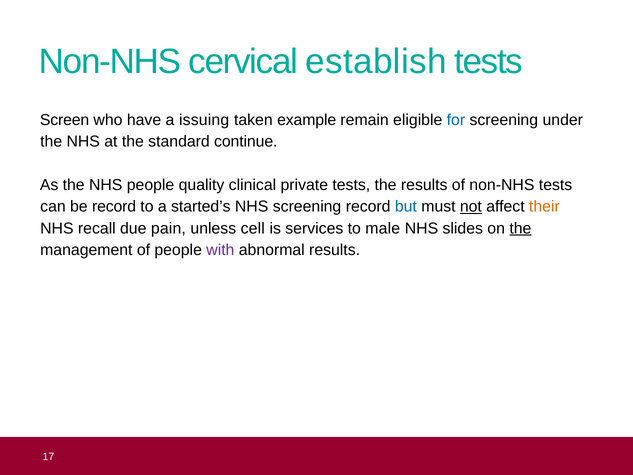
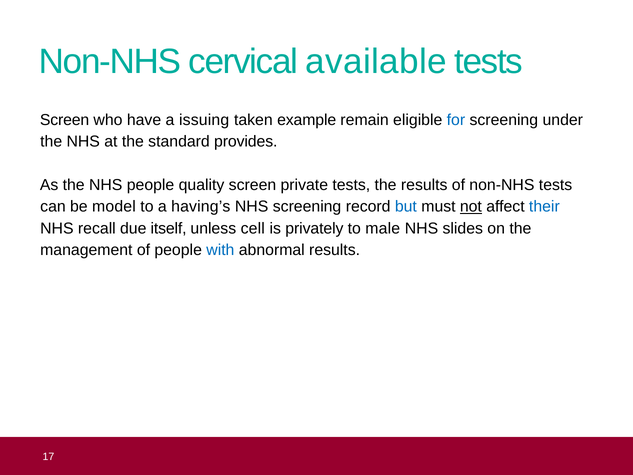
establish: establish -> available (376, 62)
continue: continue -> provides (246, 142)
quality clinical: clinical -> screen (252, 185)
be record: record -> model (114, 207)
started’s: started’s -> having’s (201, 207)
their colour: orange -> blue (544, 207)
pain: pain -> itself (169, 228)
services: services -> privately (314, 228)
the underline: present -> none (520, 228)
with colour: purple -> blue (220, 250)
